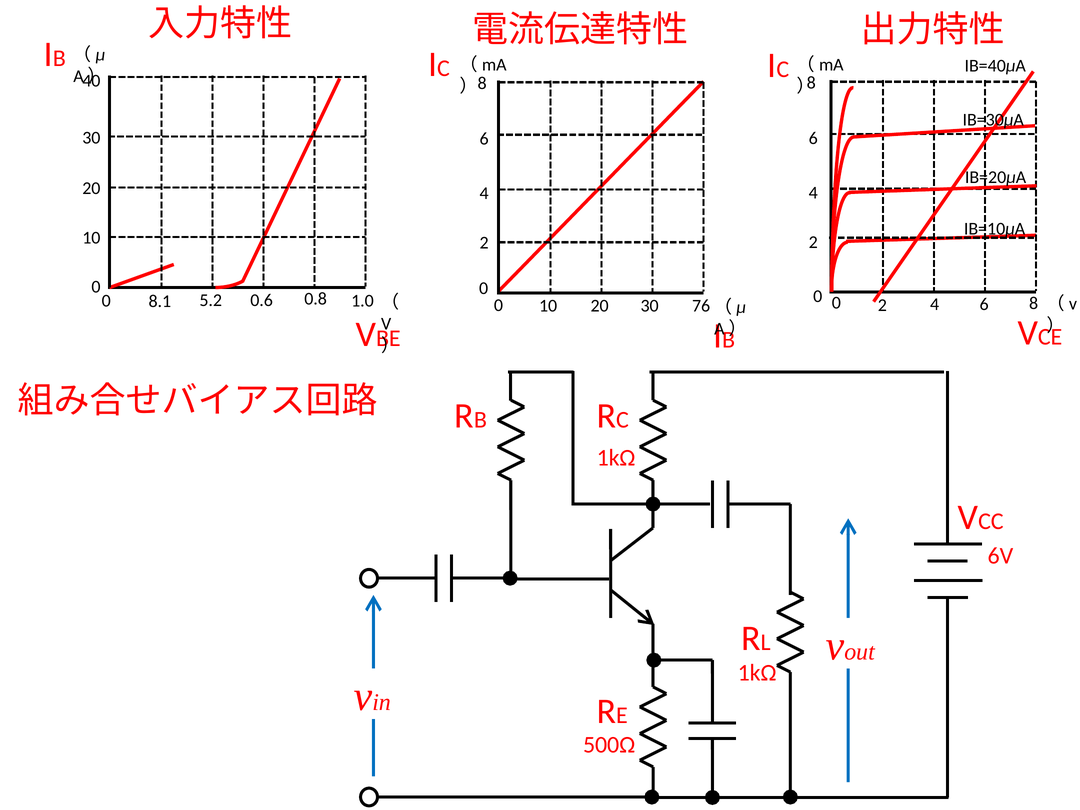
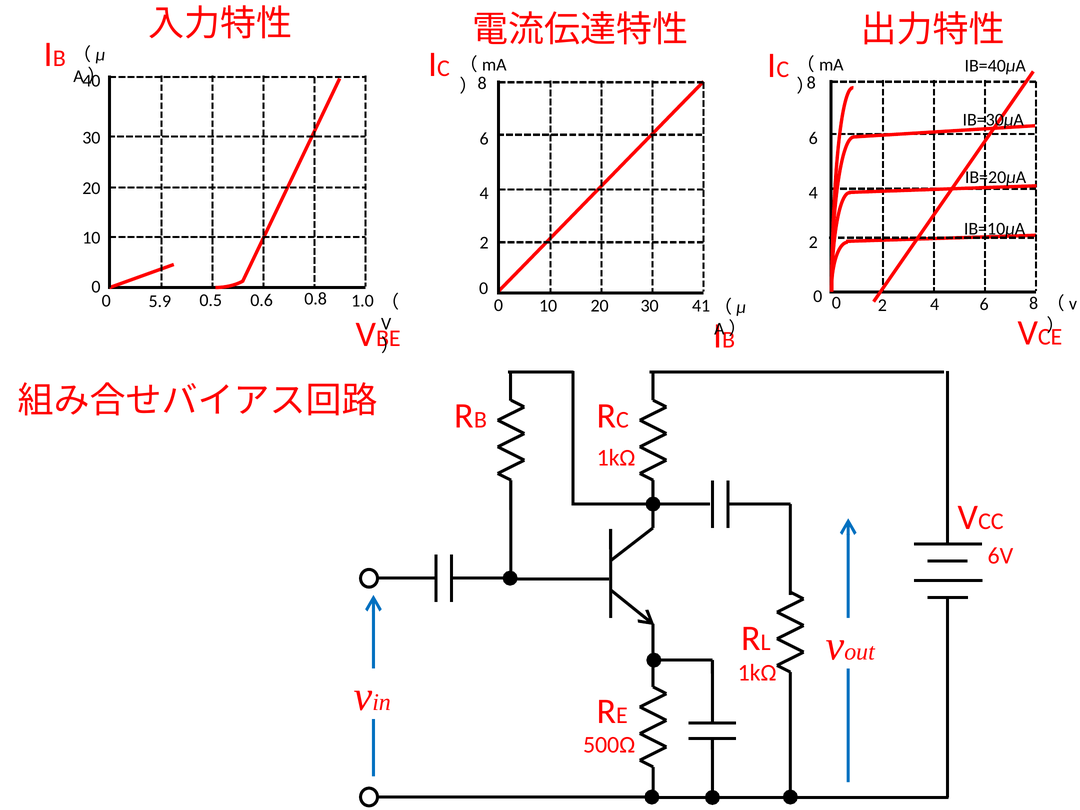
5.2: 5.2 -> 0.5 (211, 301)
8.1: 8.1 -> 5.9 (160, 301)
76: 76 -> 41 (701, 306)
